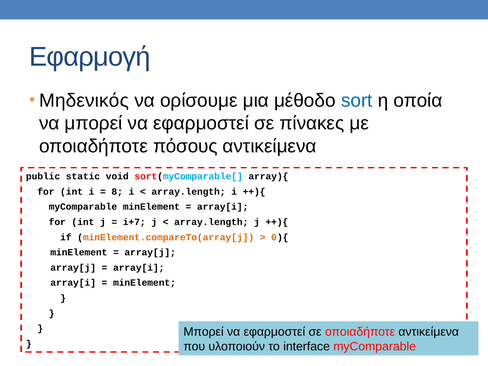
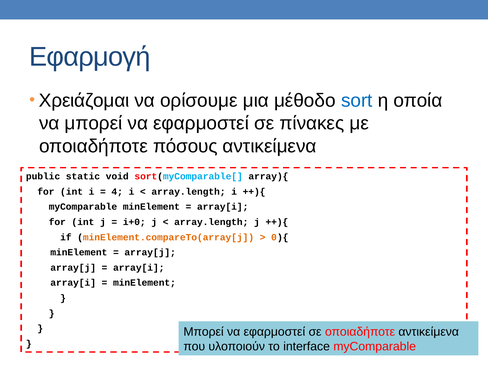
Μηδενικός: Μηδενικός -> Χρειάζομαι (84, 101)
8: 8 -> 4 (117, 192)
i+7: i+7 -> i+0 (134, 222)
